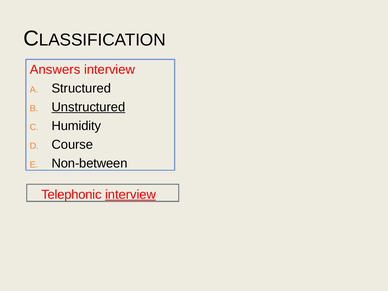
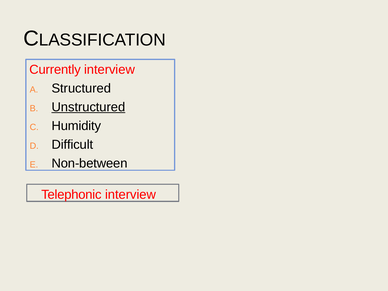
Answers: Answers -> Currently (55, 70)
Course: Course -> Difficult (72, 145)
interview underline: present -> none (130, 195)
